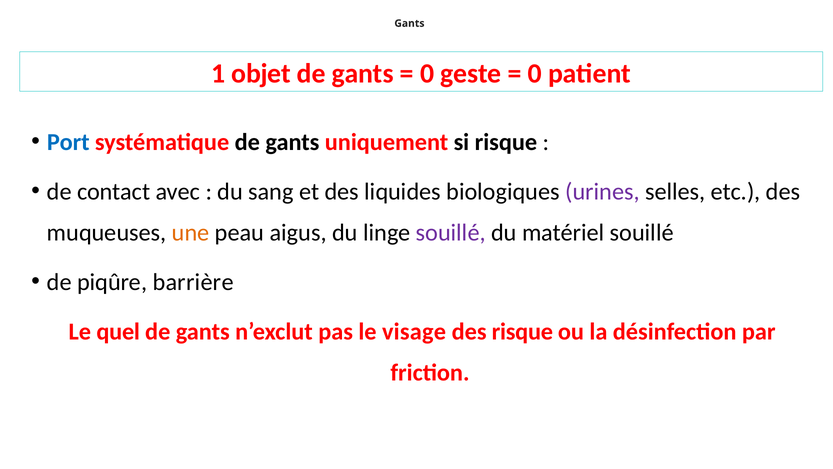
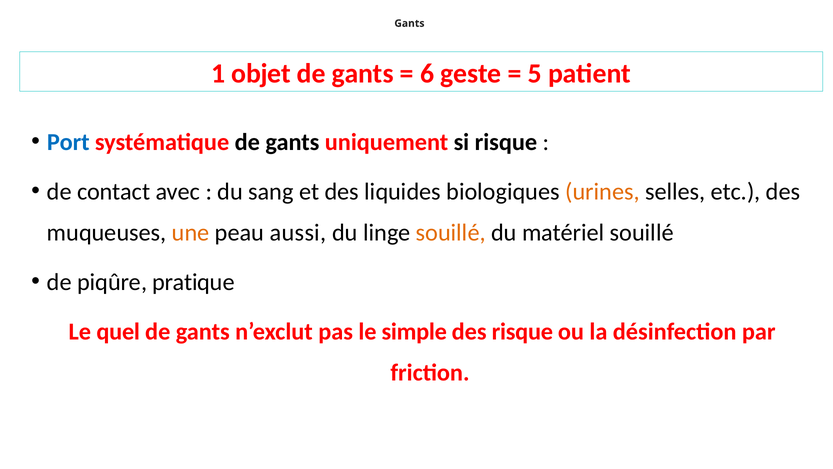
0: 0 -> 6 (427, 73)
0: 0 -> 5 (535, 73)
urines colour: purple -> orange (602, 192)
aigus: aigus -> aussi (298, 232)
souillé colour: purple -> orange (451, 232)
barrière: barrière -> pratique (193, 282)
visage: visage -> simple (414, 331)
